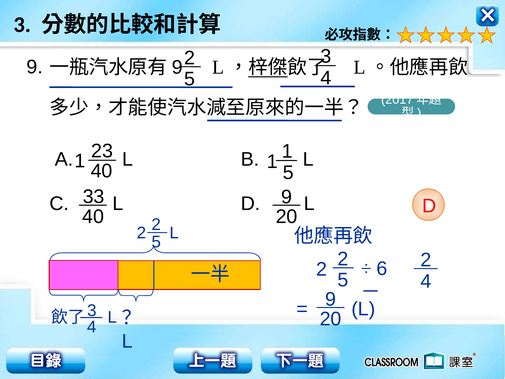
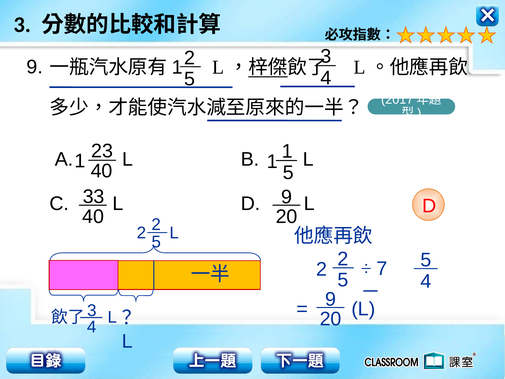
9: 9 -> 1 (177, 67)
6: 6 -> 7 (382, 268)
2: 2 -> 5 (426, 260)
